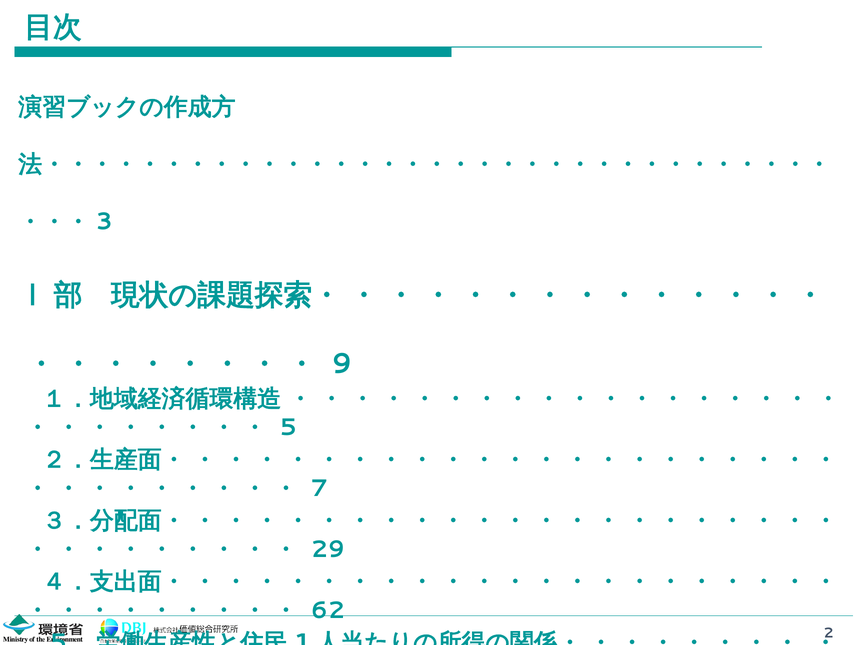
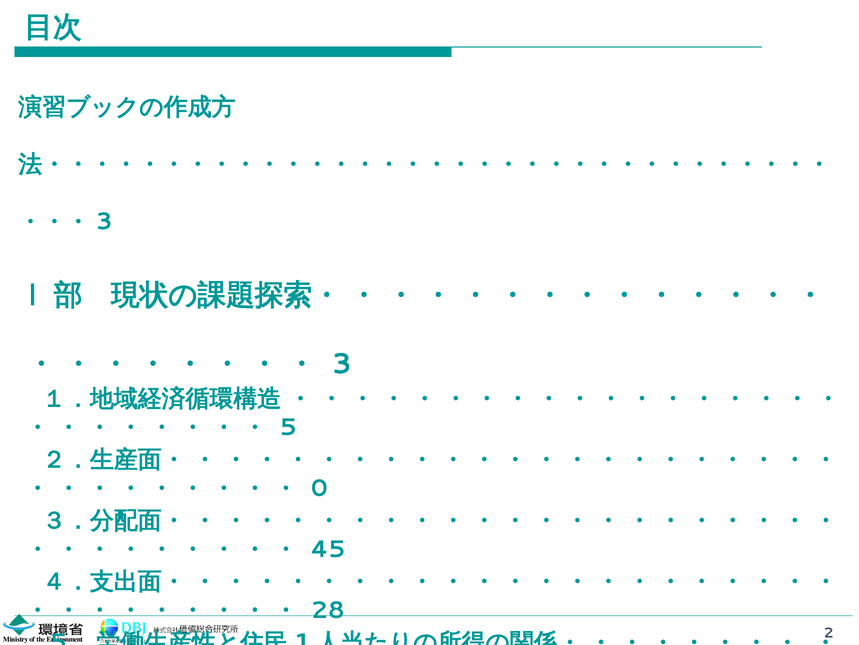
9: 9 -> 3 (342, 363)
7: 7 -> 0 (319, 488)
29: 29 -> 45 (328, 549)
62: 62 -> 28 (328, 609)
